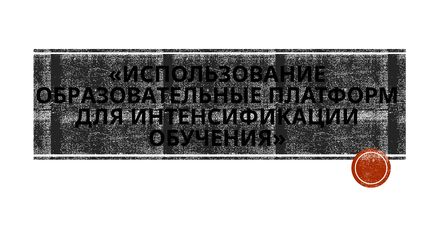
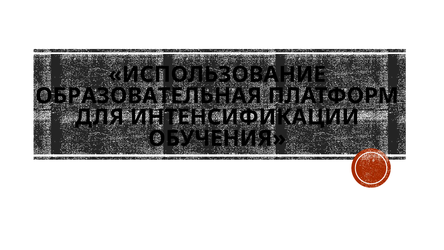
ОБРАЗОВАТЕЛЬНЫЕ: ОБРАЗОВАТЕЛЬНЫЕ -> ОБРАЗОВАТЕЛЬНАЯ (149, 96)
